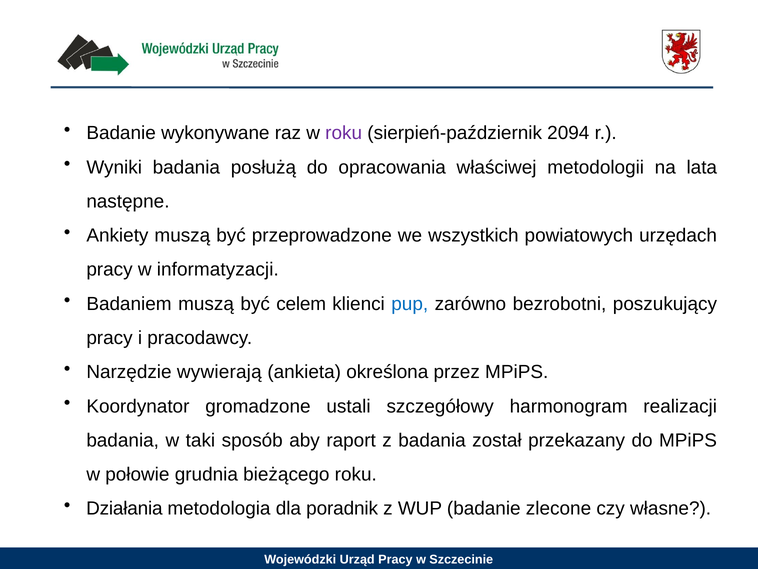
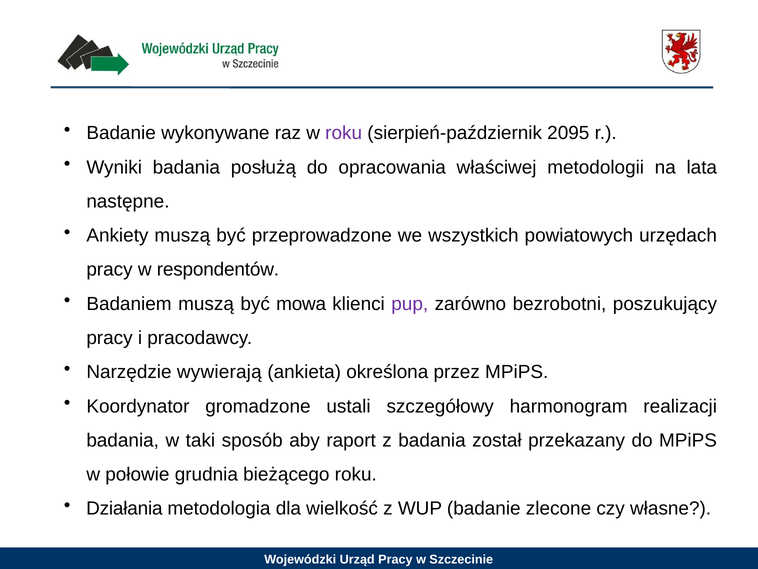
2094: 2094 -> 2095 (568, 133)
informatyzacji: informatyzacji -> respondentów (218, 269)
celem: celem -> mowa (301, 304)
pup colour: blue -> purple (410, 304)
poradnik: poradnik -> wielkość (342, 508)
